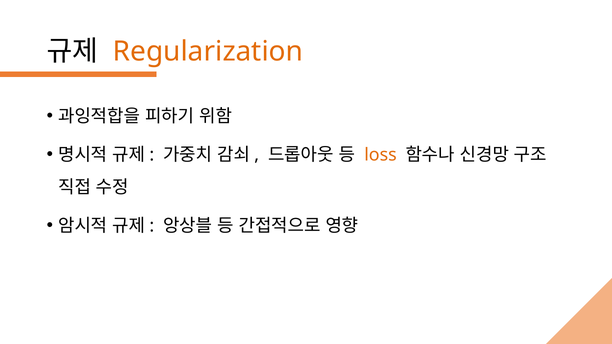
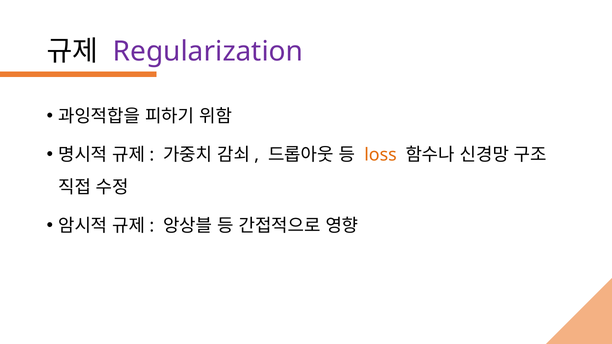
Regularization colour: orange -> purple (208, 51)
